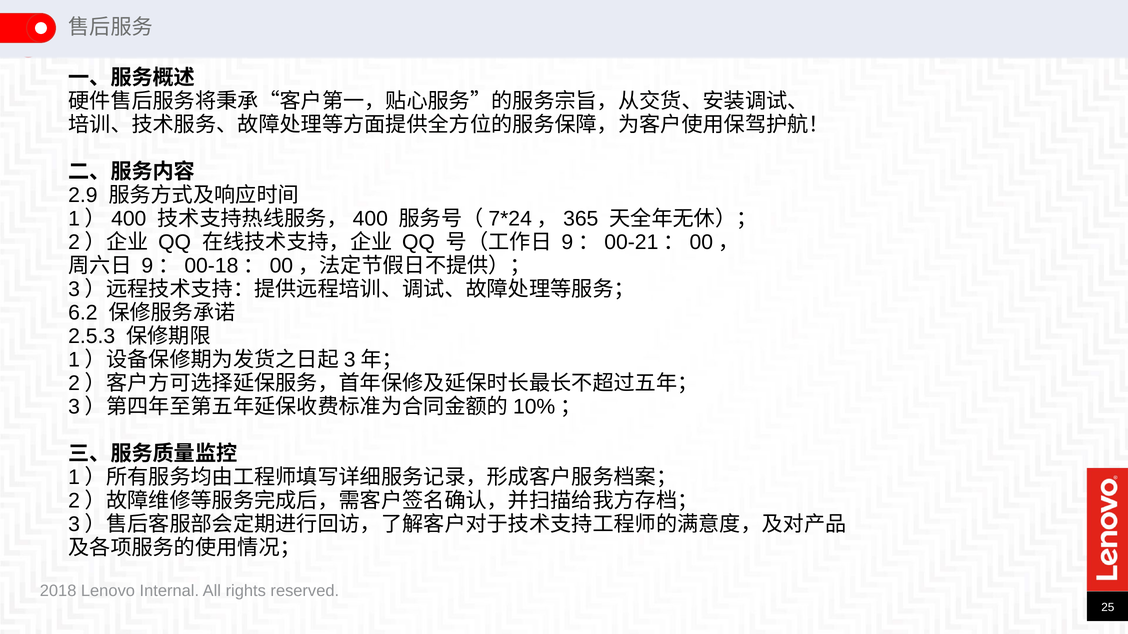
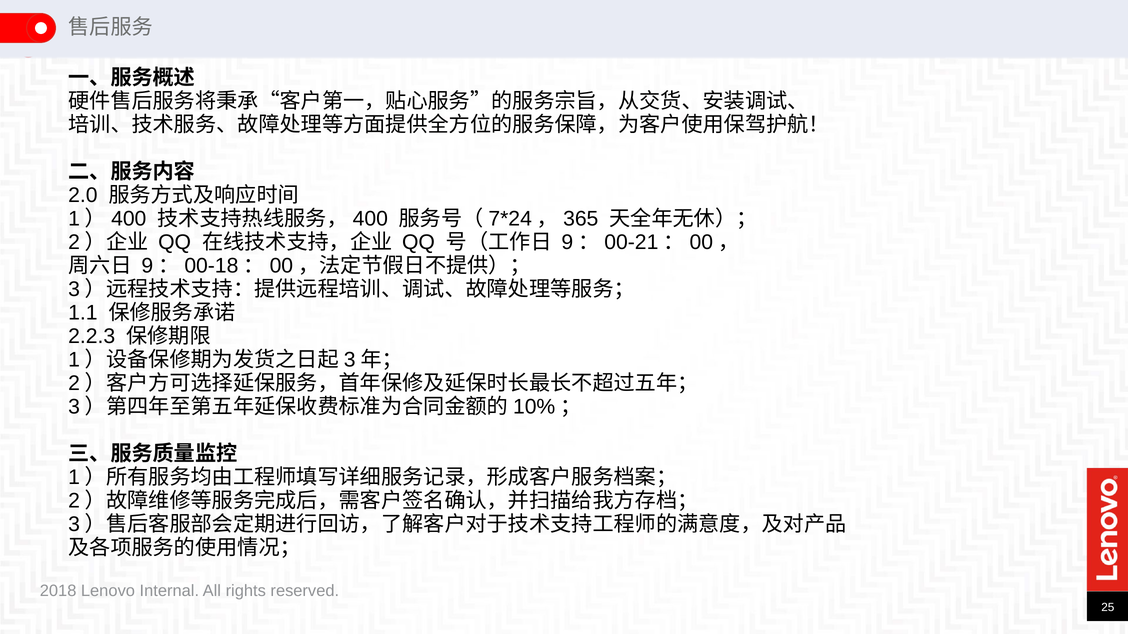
2.9: 2.9 -> 2.0 (83, 196)
6.2: 6.2 -> 1.1 (83, 313)
2.5.3: 2.5.3 -> 2.2.3 (92, 337)
